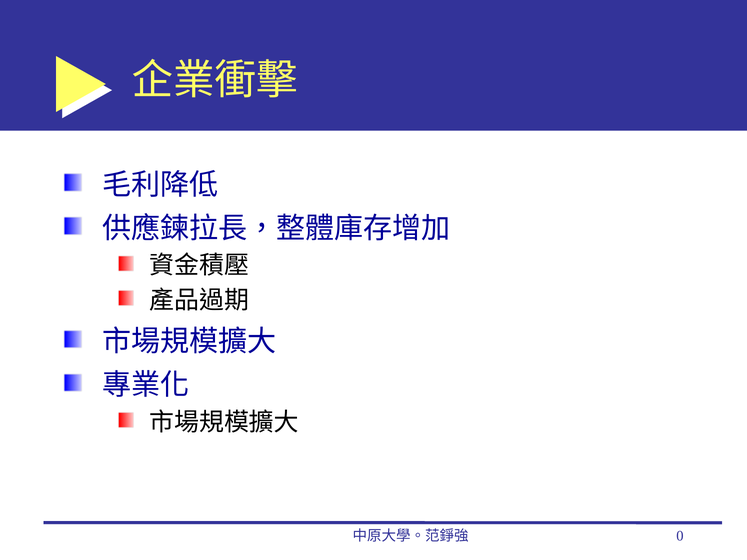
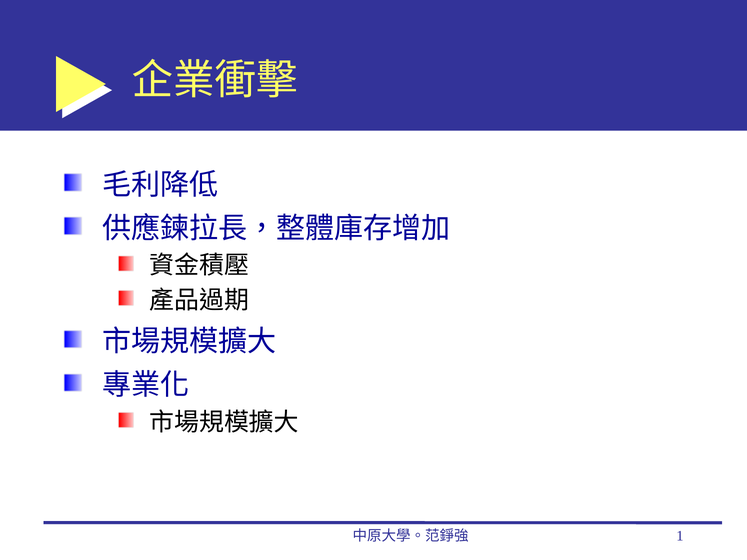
0: 0 -> 1 (680, 536)
